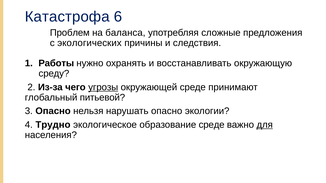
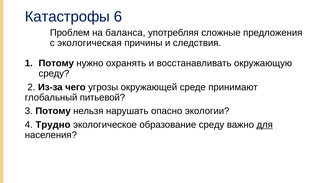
Катастрофа: Катастрофа -> Катастрофы (67, 17)
экологических: экологических -> экологическая (89, 43)
Работы: Работы -> Потому (56, 63)
угрозы underline: present -> none (103, 87)
3 Опасно: Опасно -> Потому (53, 111)
образование среде: среде -> среду (212, 125)
